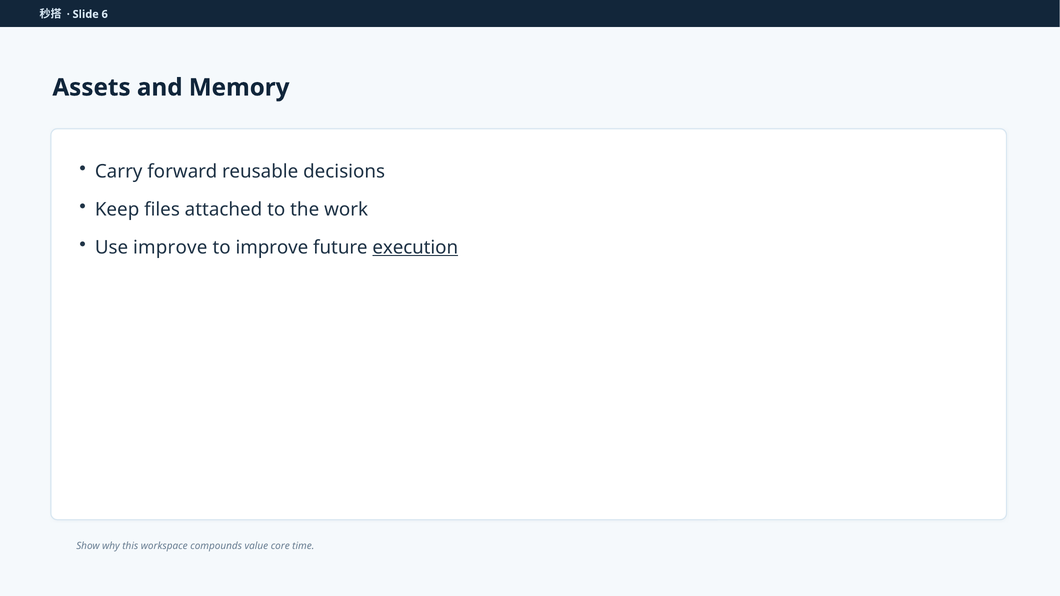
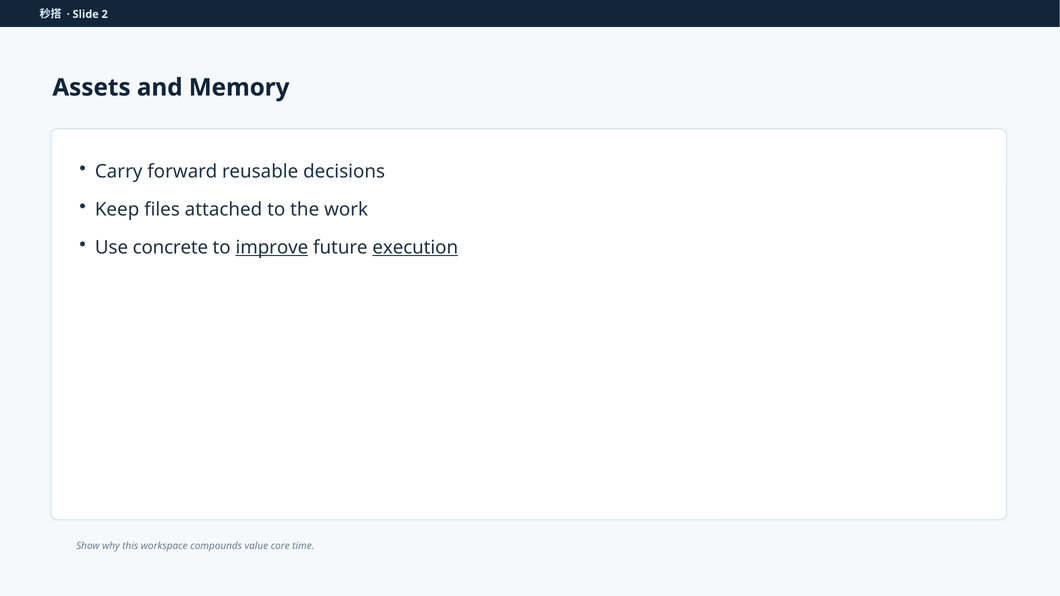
6: 6 -> 2 (105, 14)
Use improve: improve -> concrete (170, 248)
improve underline: none -> present (272, 248)
